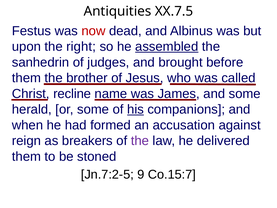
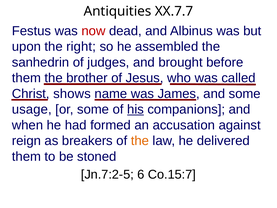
XX.7.5: XX.7.5 -> XX.7.7 (174, 11)
assembled underline: present -> none (167, 47)
recline: recline -> shows (72, 94)
herald: herald -> usage (32, 109)
the colour: purple -> orange (140, 141)
9: 9 -> 6 (141, 174)
